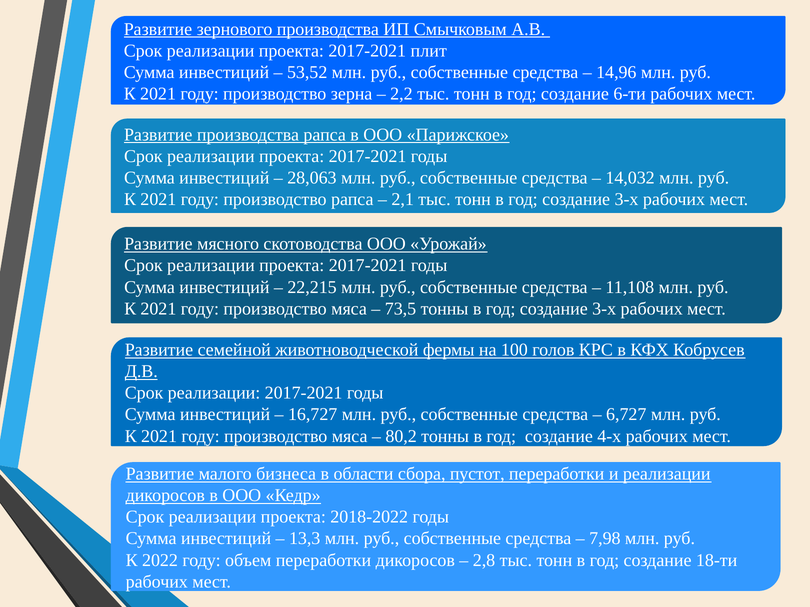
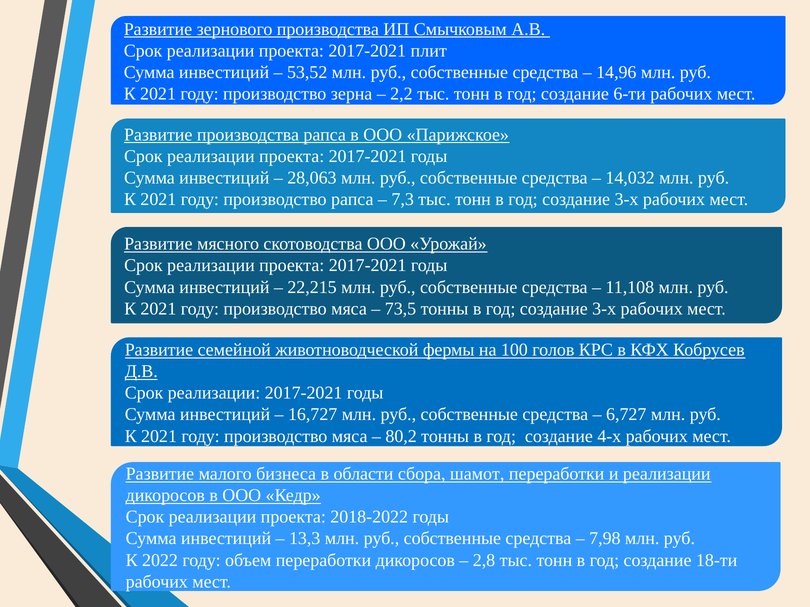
2,1: 2,1 -> 7,3 (403, 200)
пустот: пустот -> шамот (477, 474)
